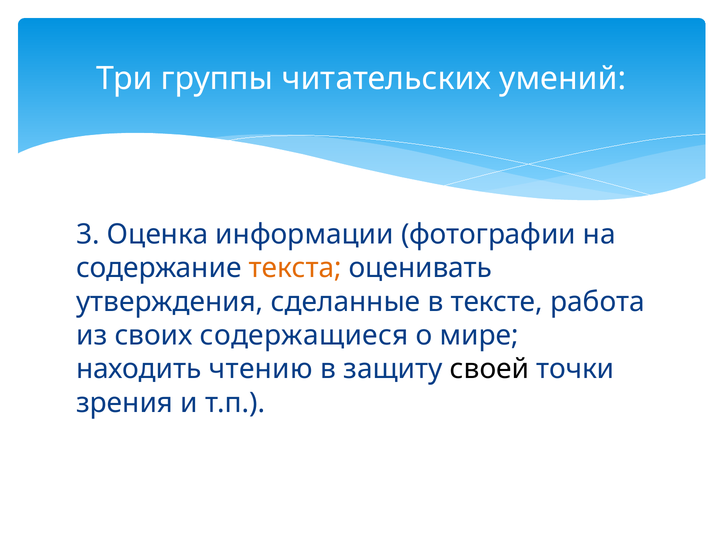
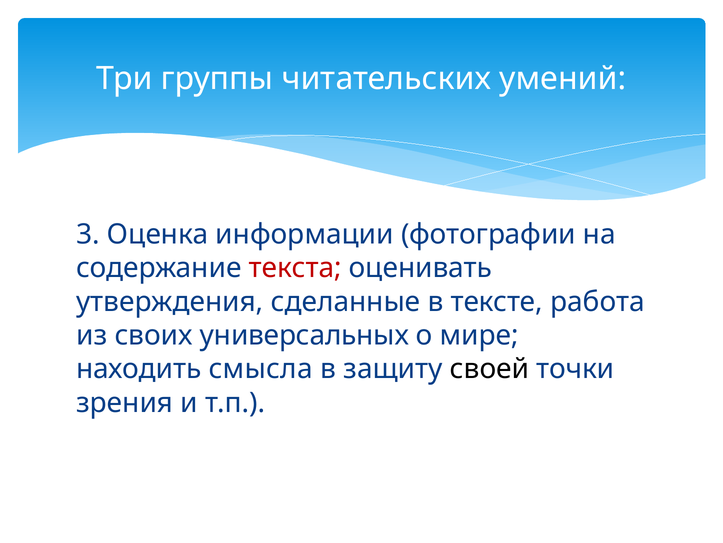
текста colour: orange -> red (295, 268)
содержащиеся: содержащиеся -> универсальных (304, 335)
чтению: чтению -> смысла (261, 369)
